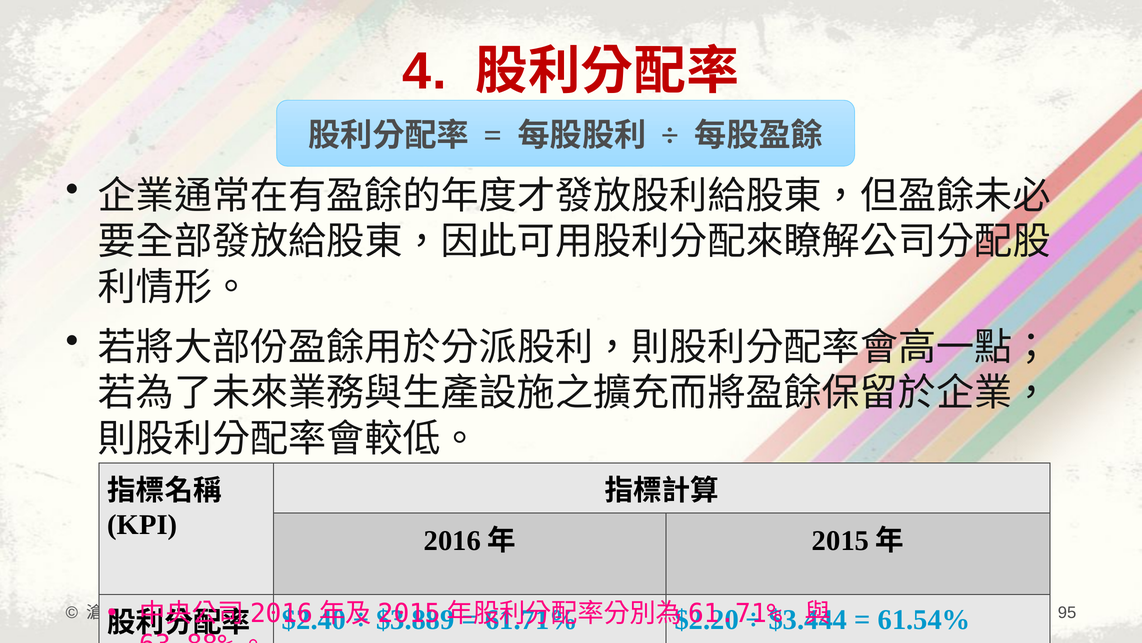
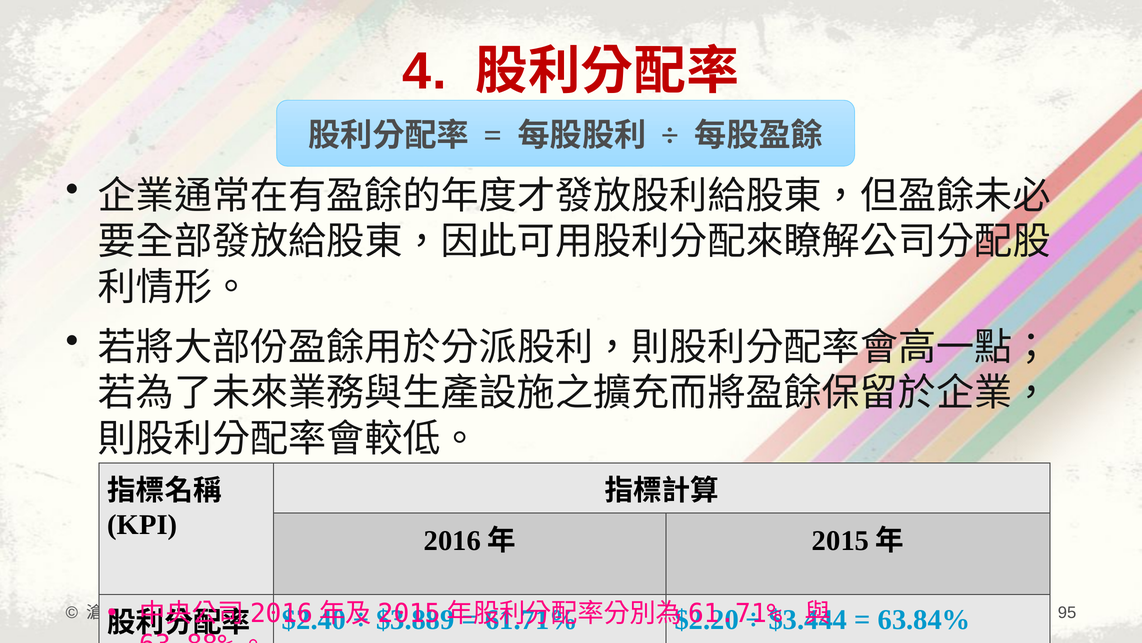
61.54%: 61.54% -> 63.84% (924, 619)
